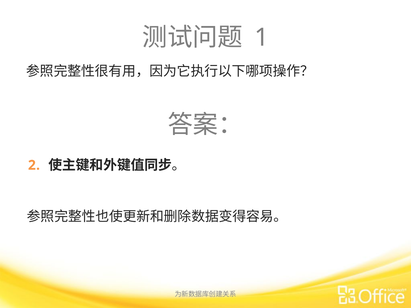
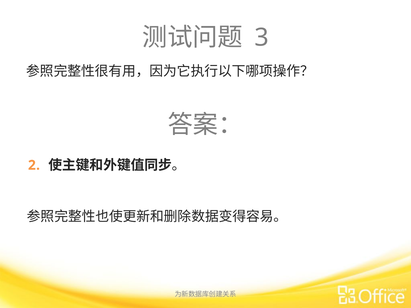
1: 1 -> 3 (262, 38)
